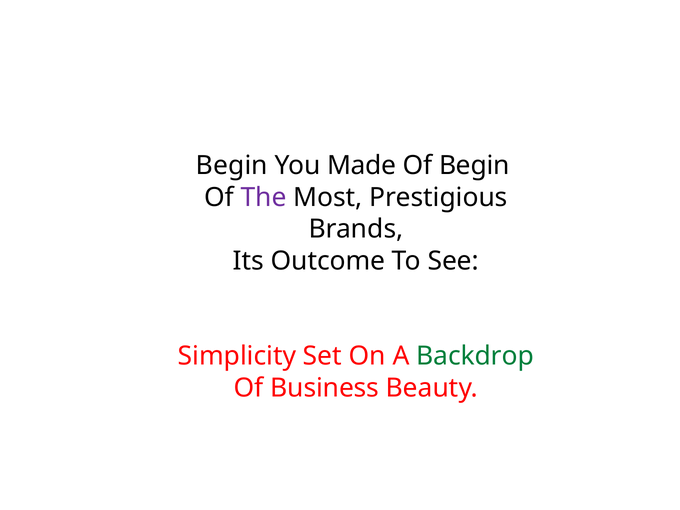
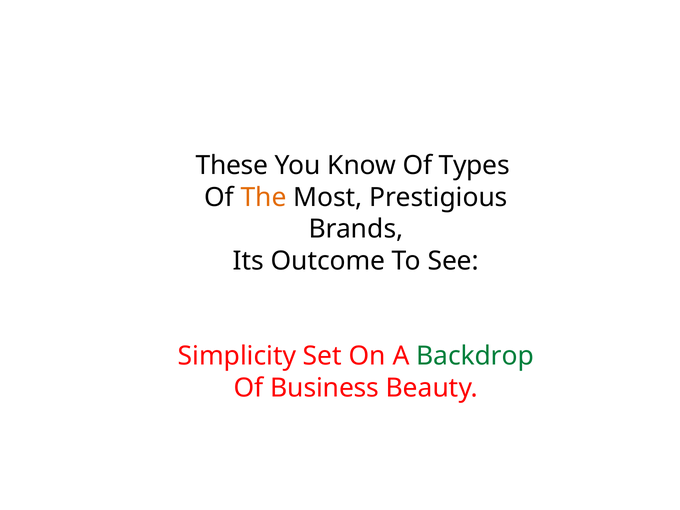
Begin: Begin -> These (232, 166)
Made: Made -> Know (362, 166)
Of Begin: Begin -> Types (474, 166)
The colour: purple -> orange (264, 197)
